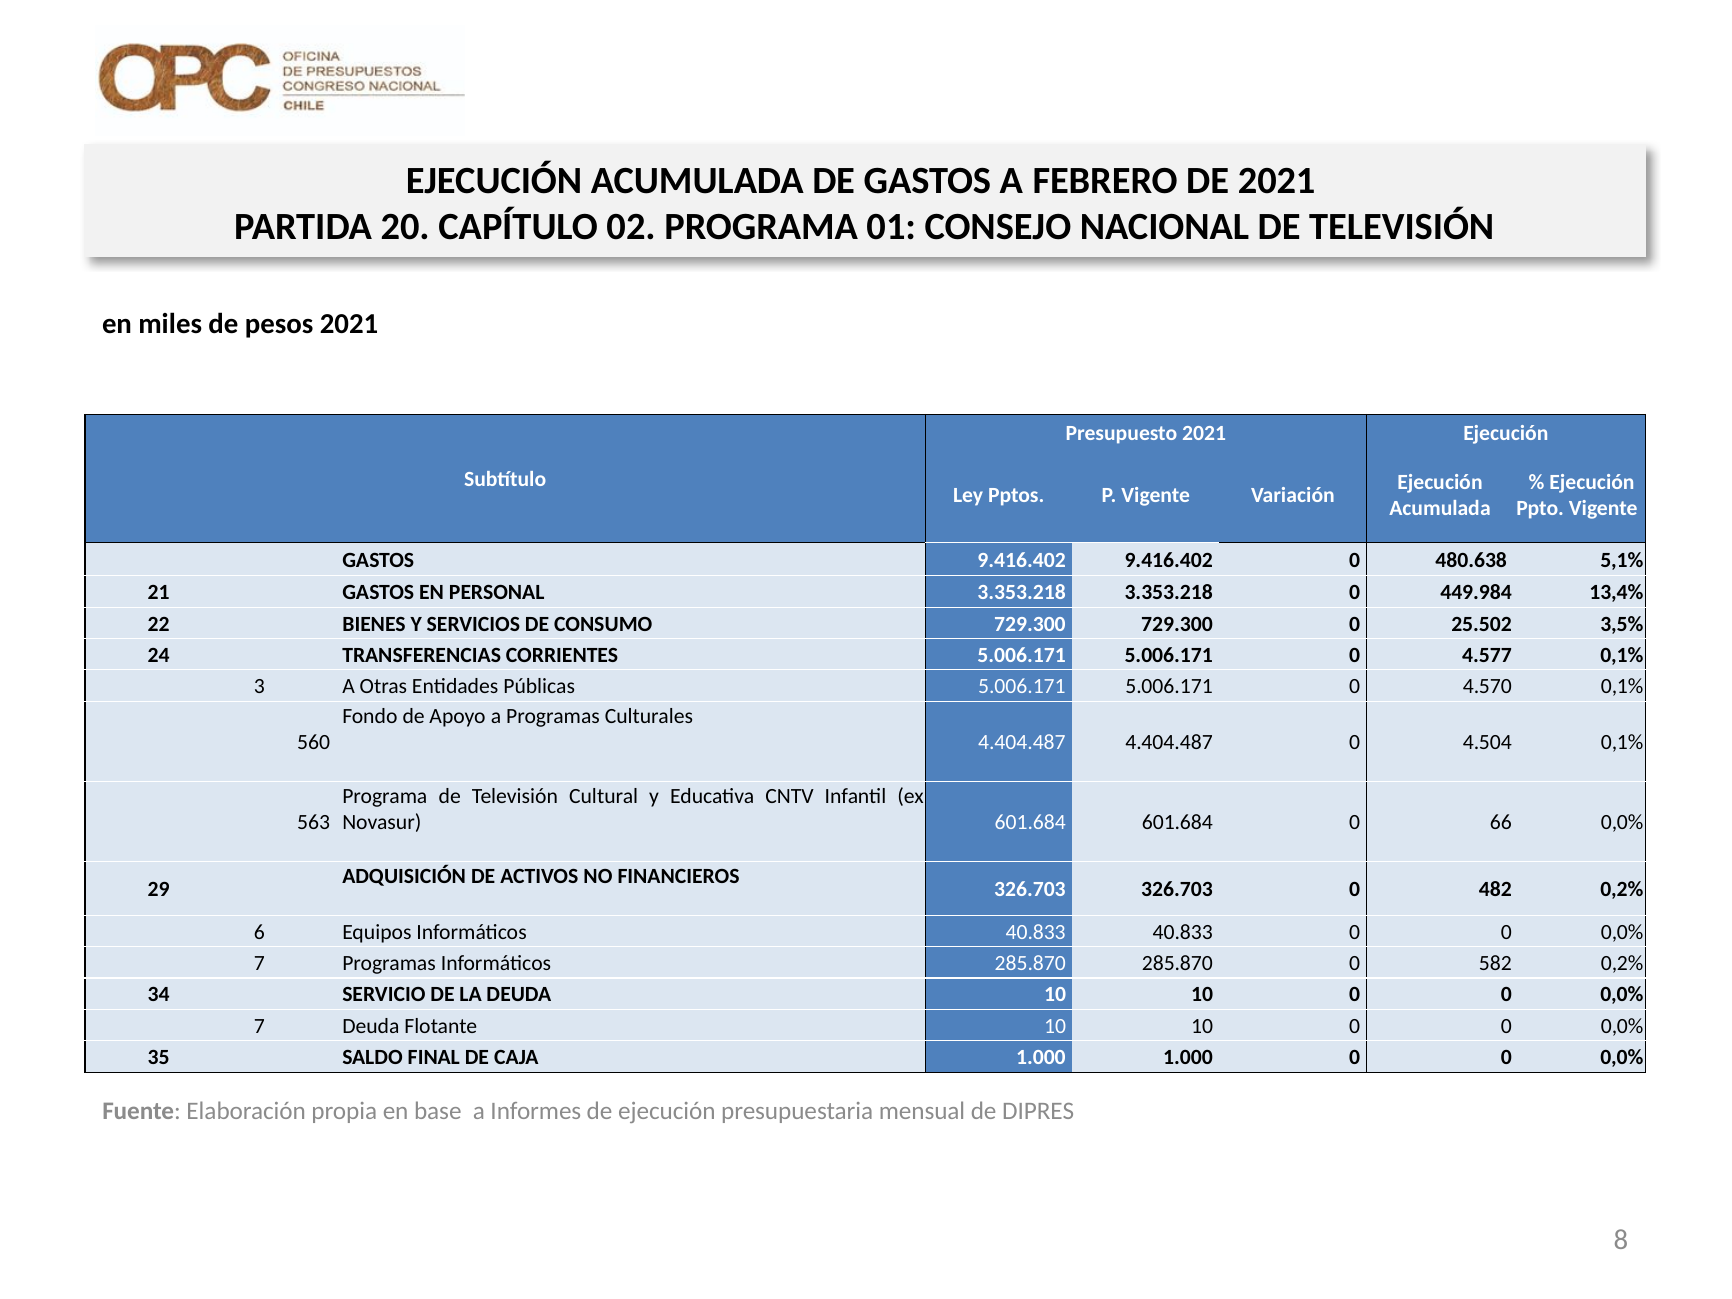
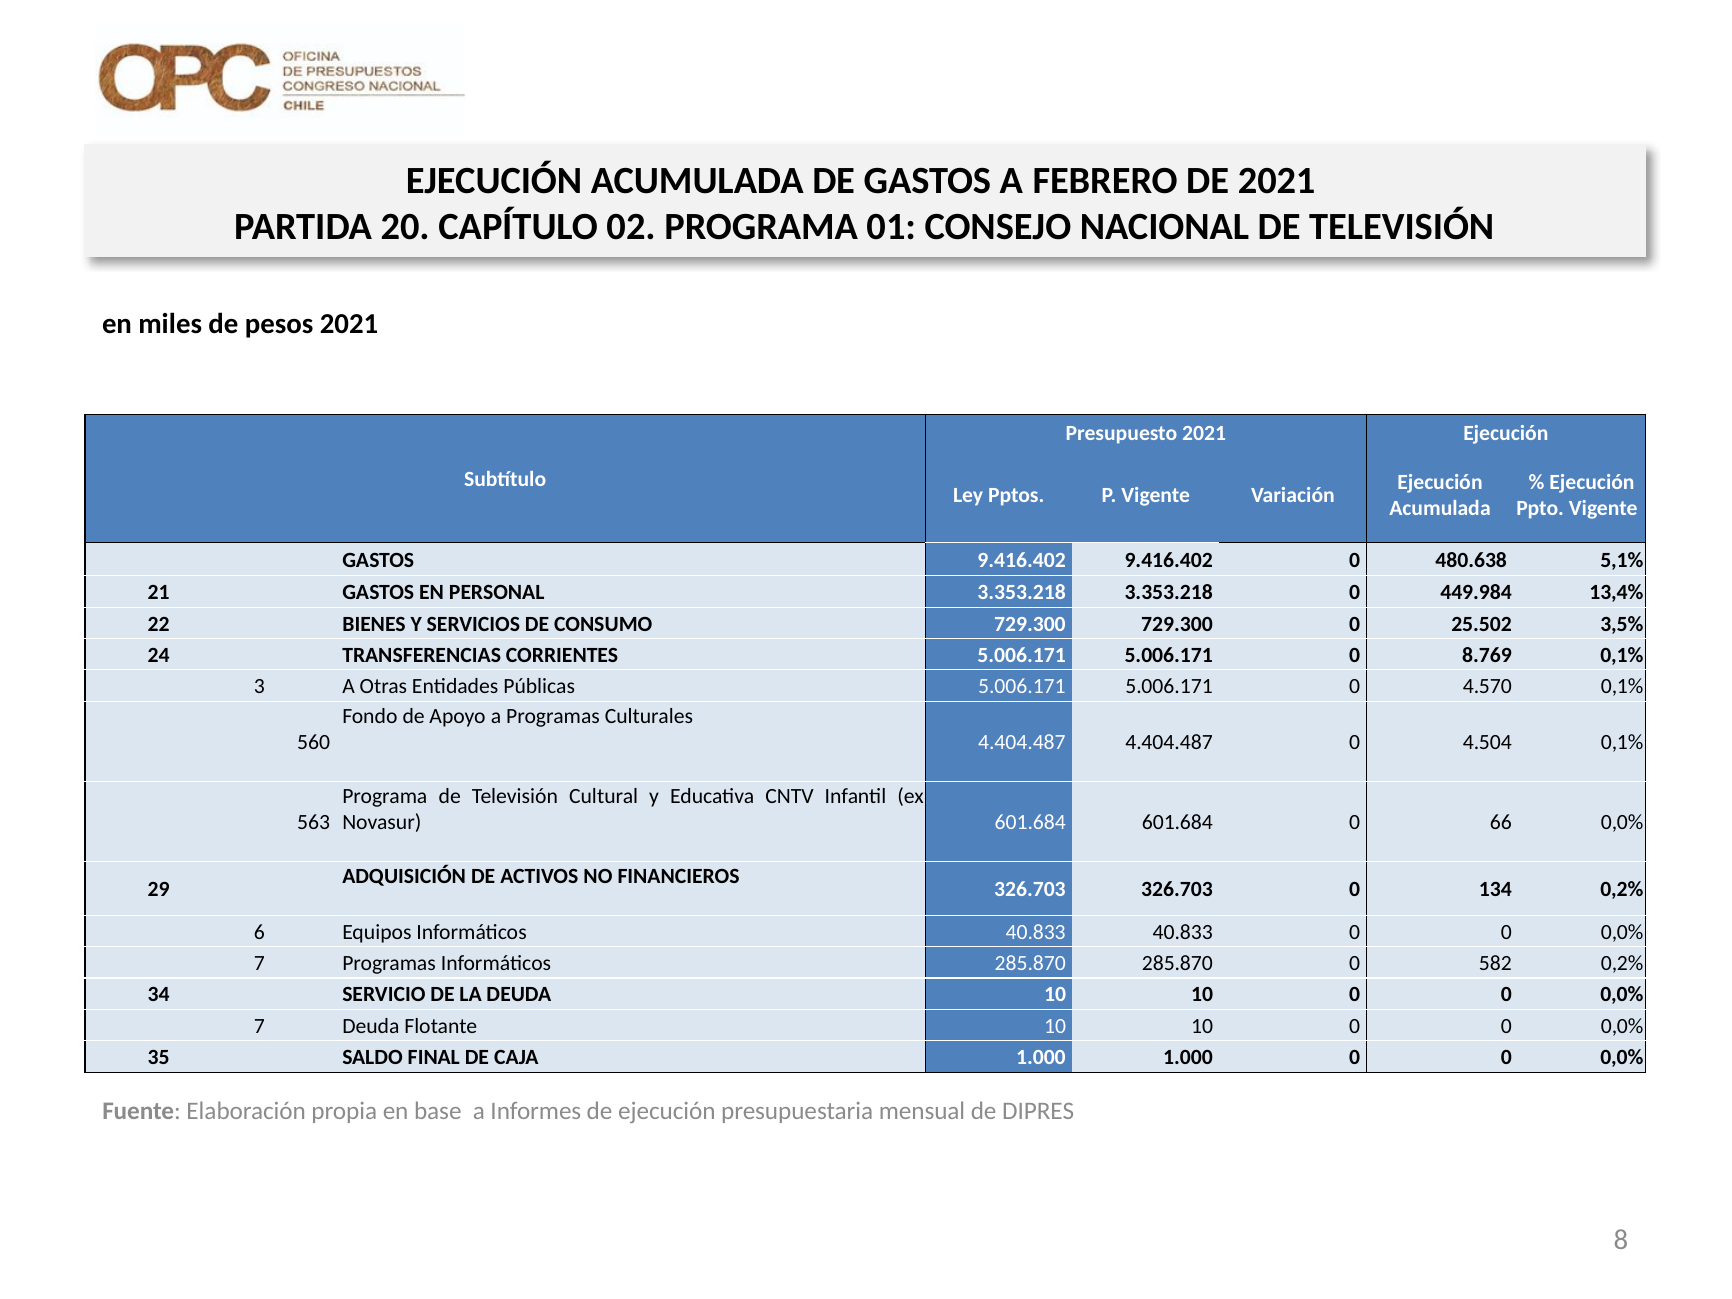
4.577: 4.577 -> 8.769 (1487, 655)
482: 482 -> 134 (1495, 889)
